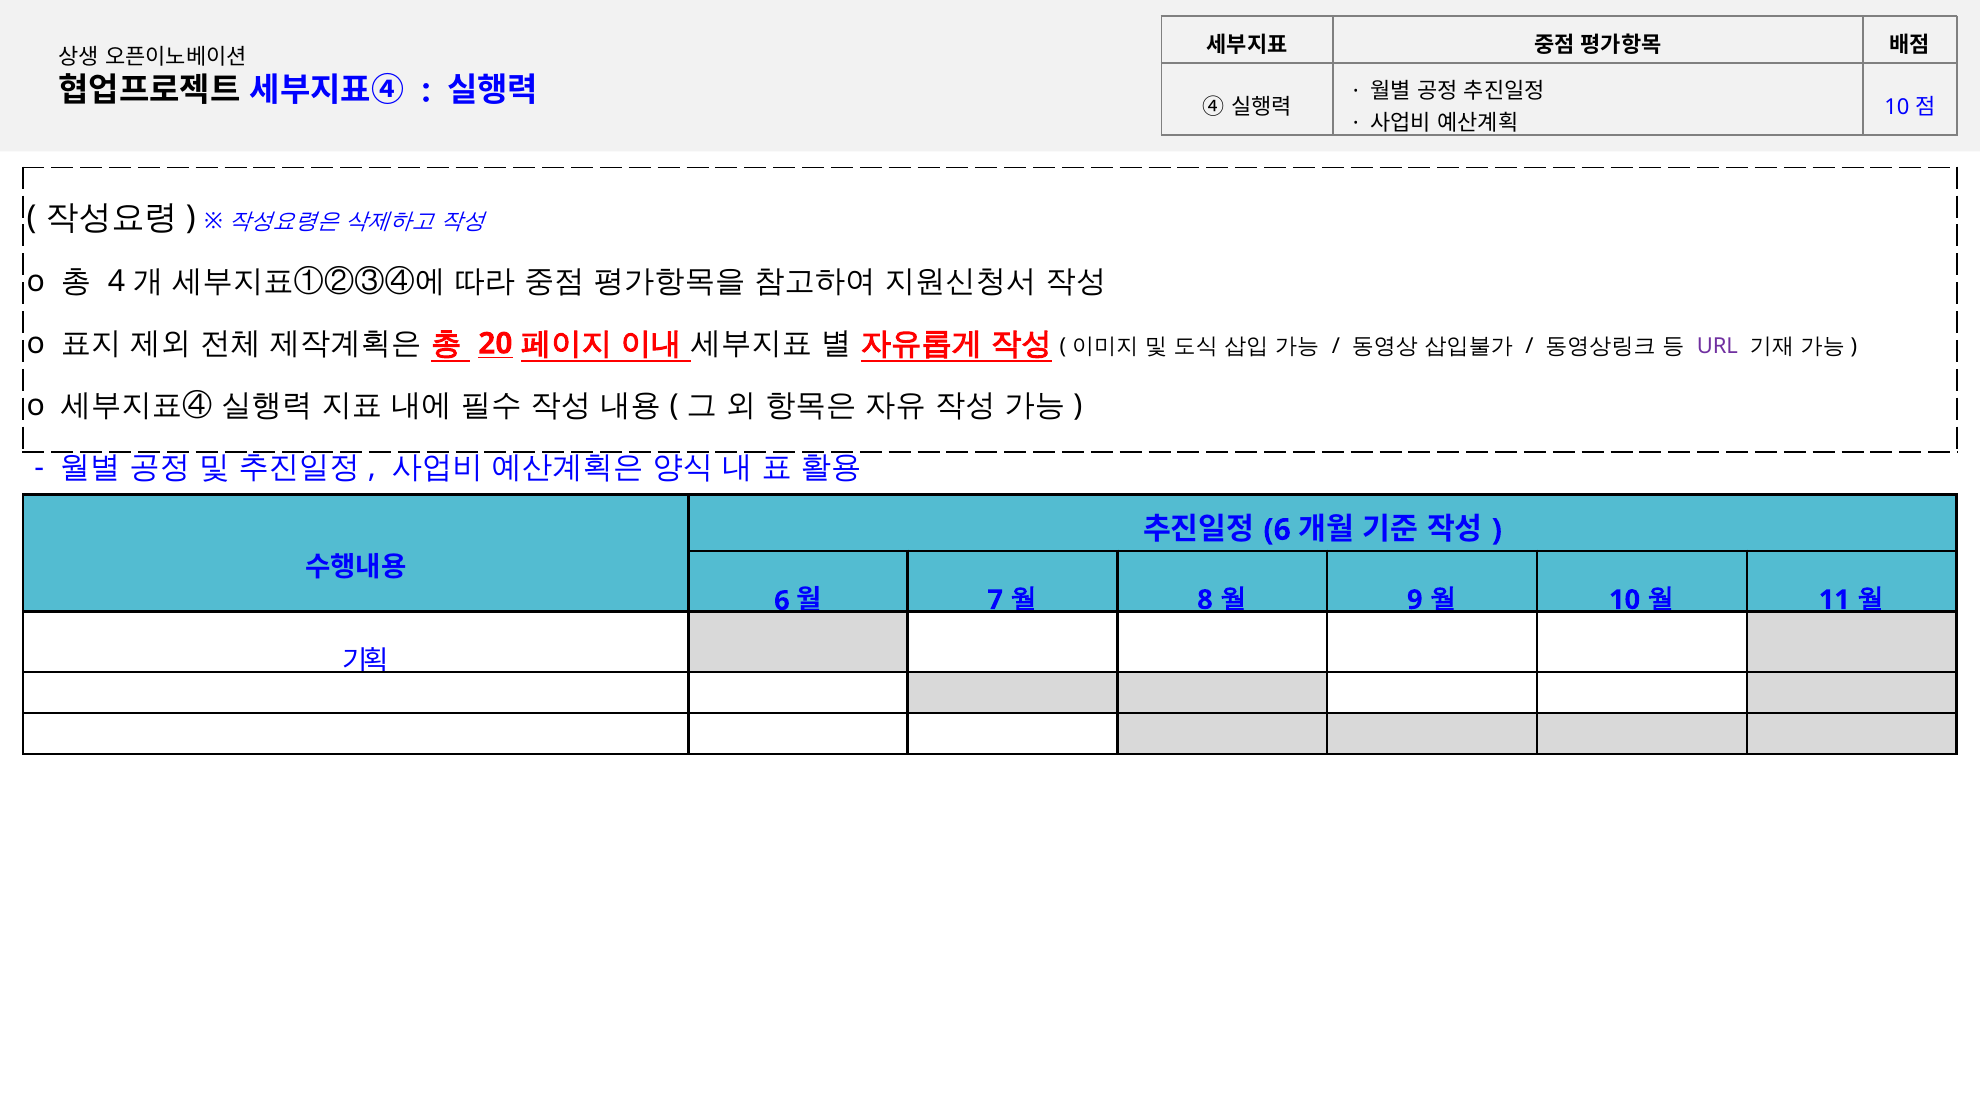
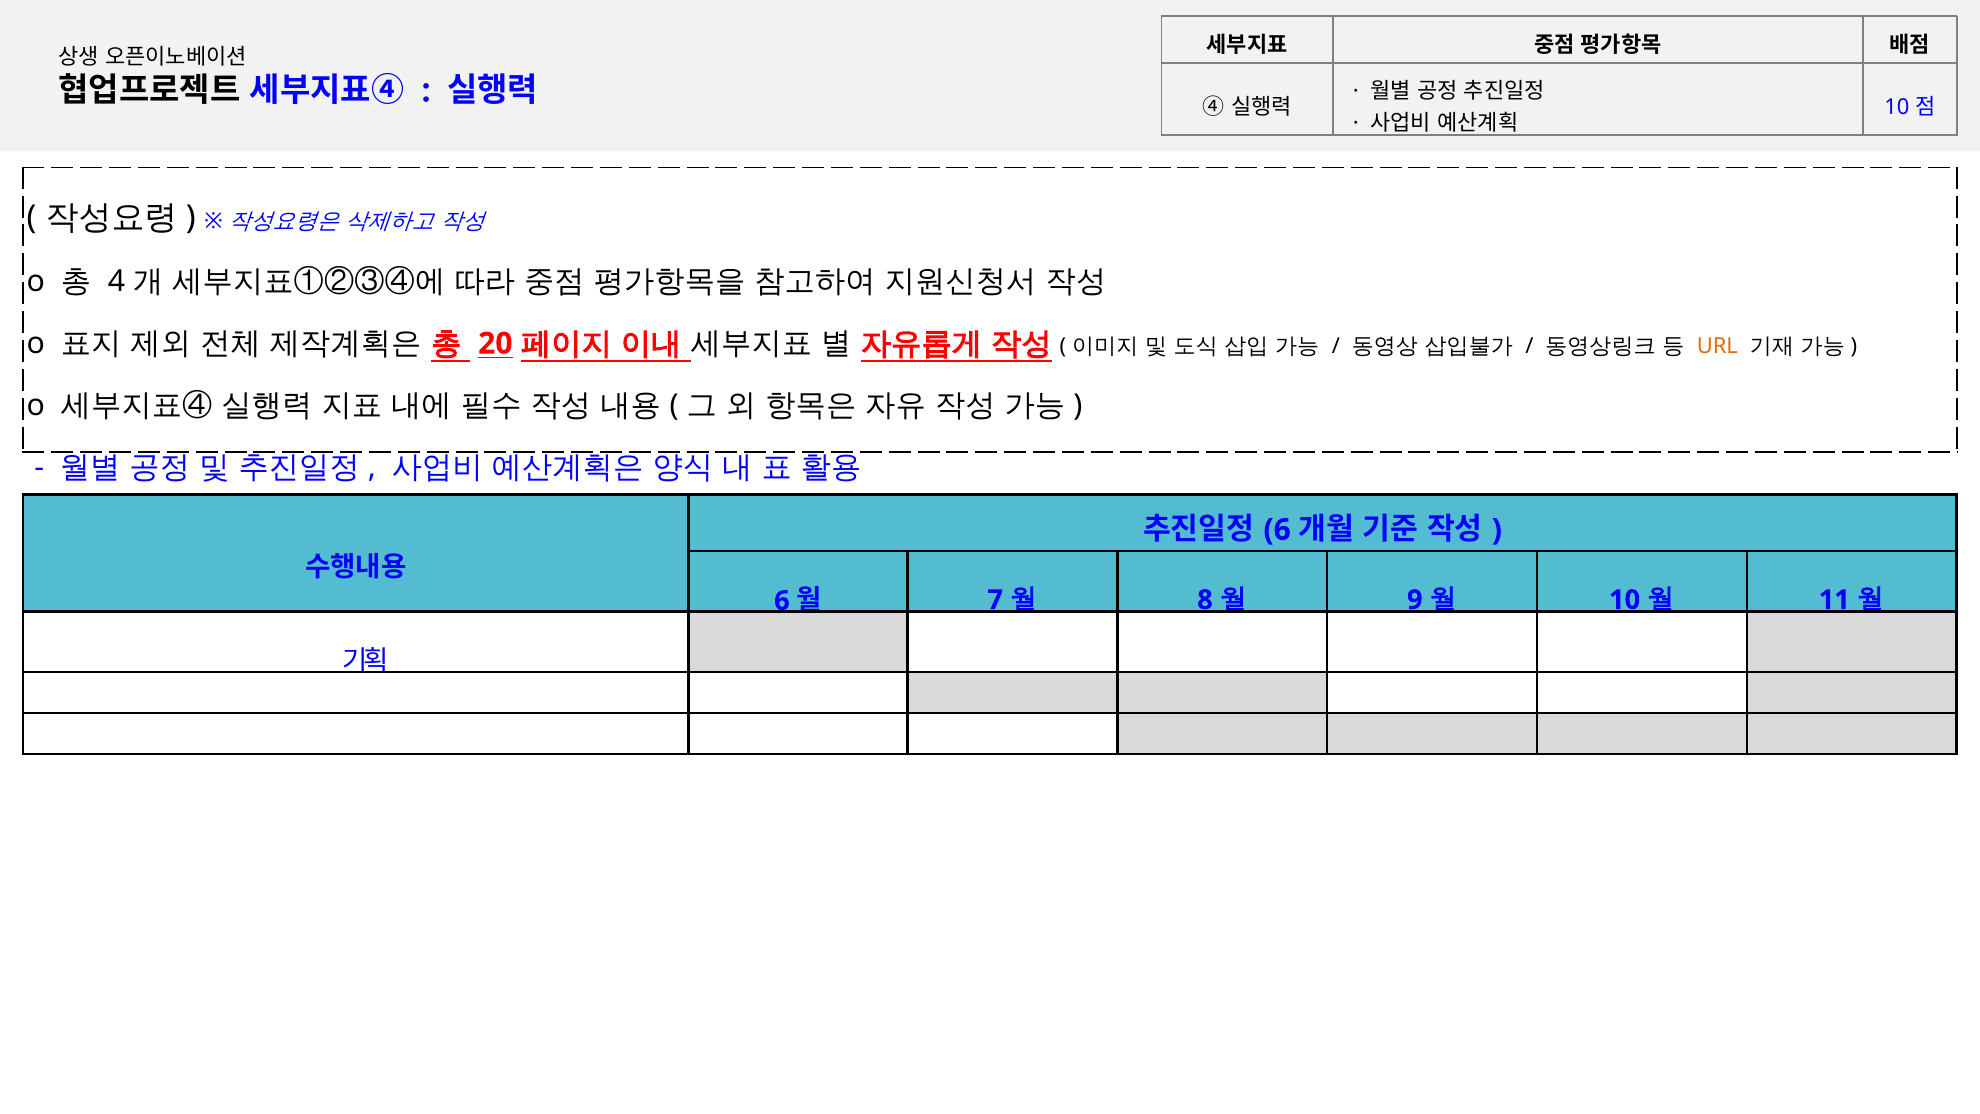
URL colour: purple -> orange (1717, 346)
